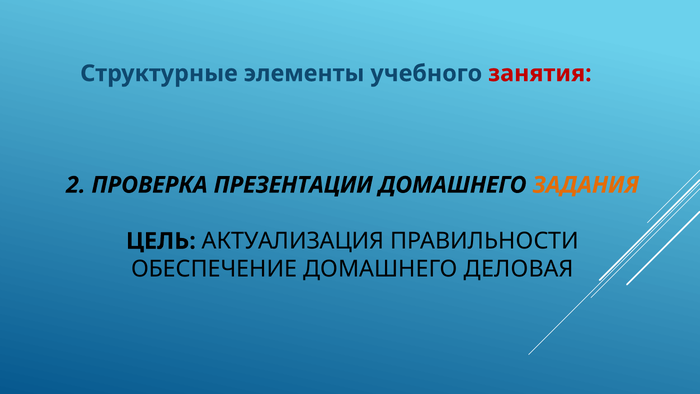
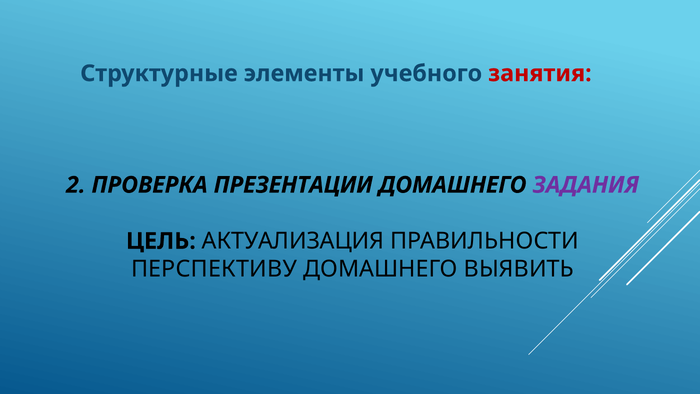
ЗАДАНИЯ colour: orange -> purple (586, 185)
ОБЕСПЕЧЕНИЕ: ОБЕСПЕЧЕНИЕ -> ПЕРСПЕКТИВУ (214, 269)
ДЕЛОВАЯ: ДЕЛОВАЯ -> ВЫЯВИТЬ (519, 269)
